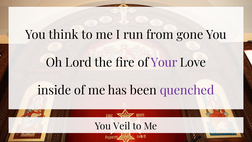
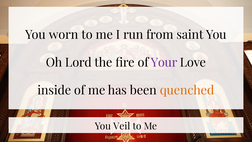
think: think -> worn (64, 35)
gone: gone -> saint (190, 35)
quenched colour: purple -> orange (187, 90)
